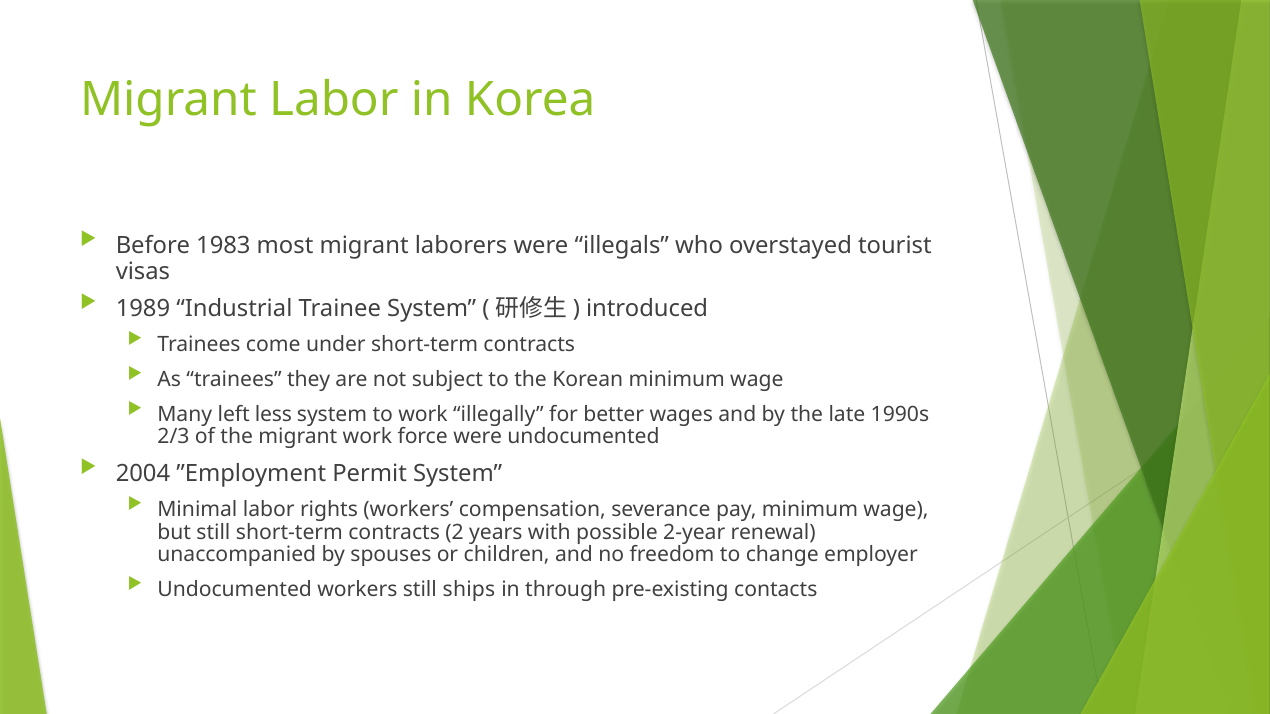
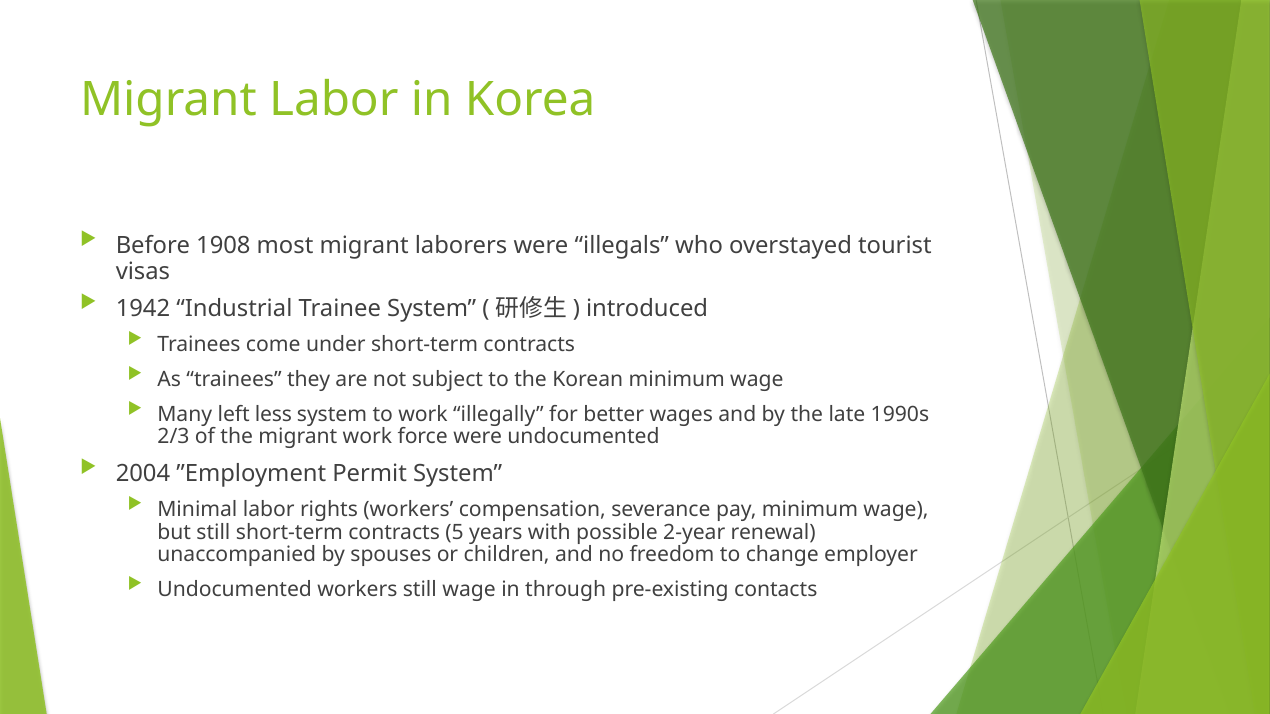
1983: 1983 -> 1908 (223, 246)
1989: 1989 -> 1942 (143, 309)
2: 2 -> 5 (455, 532)
still ships: ships -> wage (469, 590)
